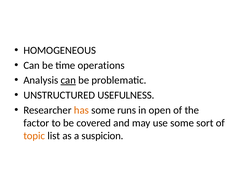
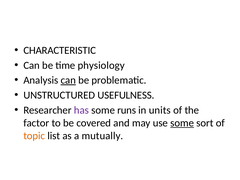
HOMOGENEOUS: HOMOGENEOUS -> CHARACTERISTIC (60, 50)
operations: operations -> physiology (101, 65)
has colour: orange -> purple (81, 110)
open: open -> units (160, 110)
some underline: none -> present (182, 123)
suspicion: suspicion -> mutually (102, 136)
